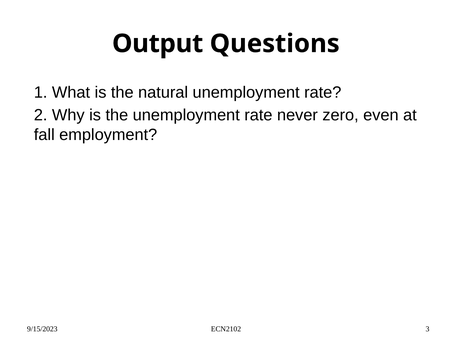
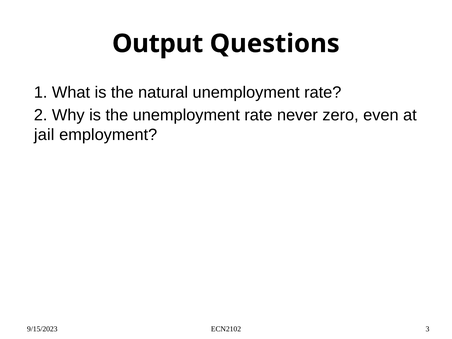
fall: fall -> jail (44, 135)
